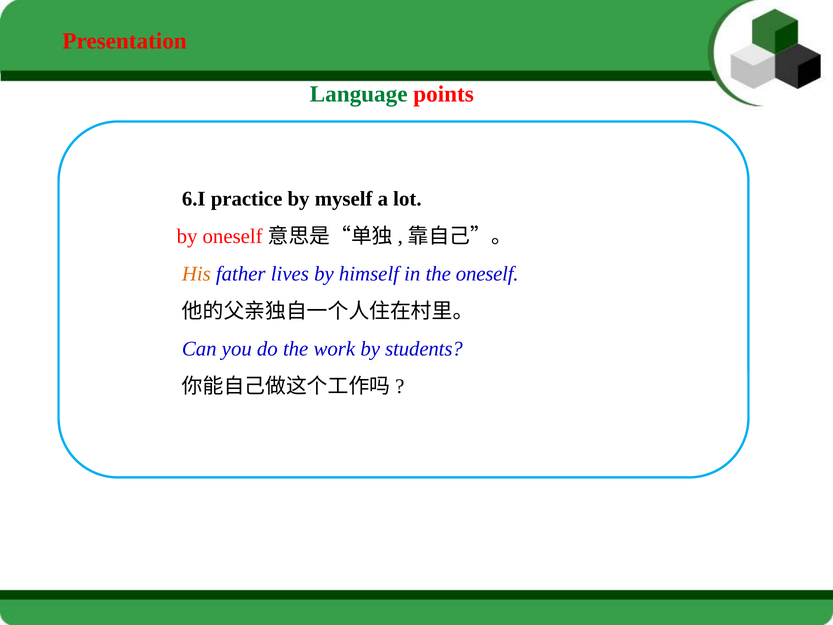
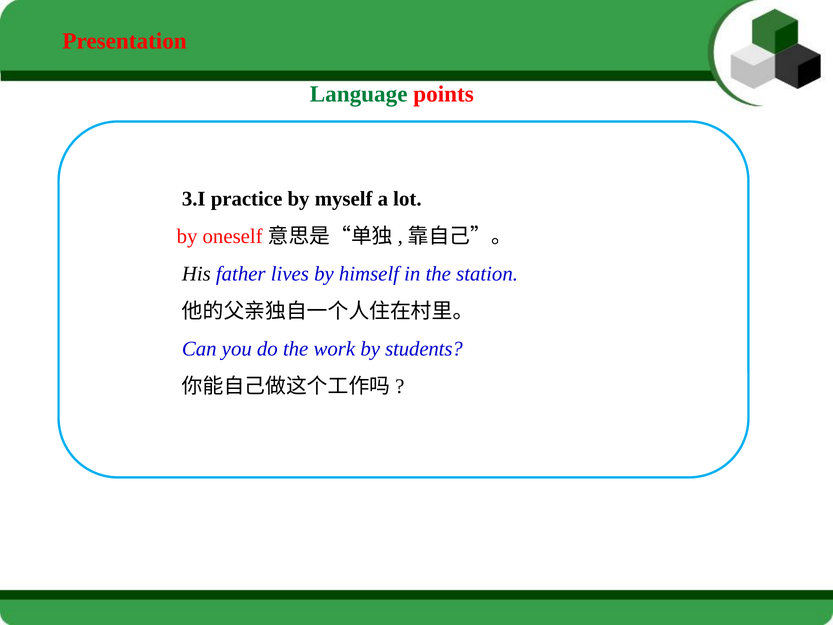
6.I: 6.I -> 3.I (194, 199)
His colour: orange -> black (196, 274)
oneself: oneself -> station (487, 274)
